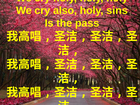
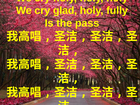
also: also -> glad (65, 11)
sins: sins -> fully (117, 11)
